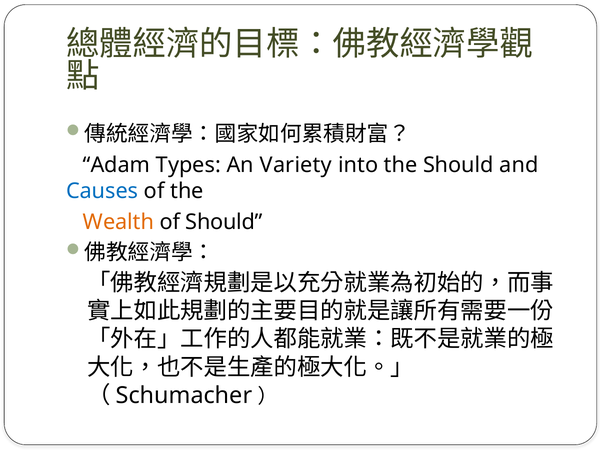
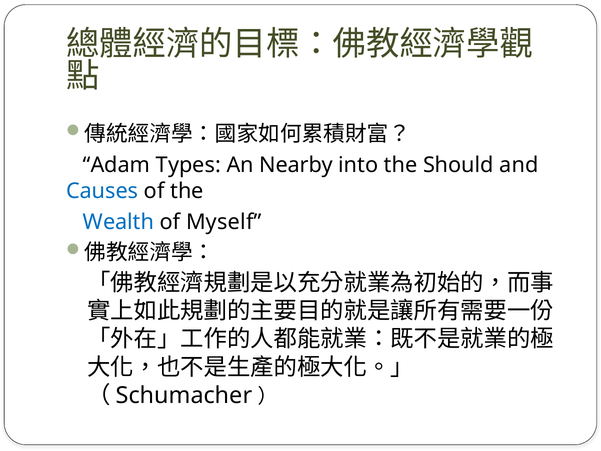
Variety: Variety -> Nearby (296, 165)
Wealth colour: orange -> blue (118, 222)
of Should: Should -> Myself (224, 222)
